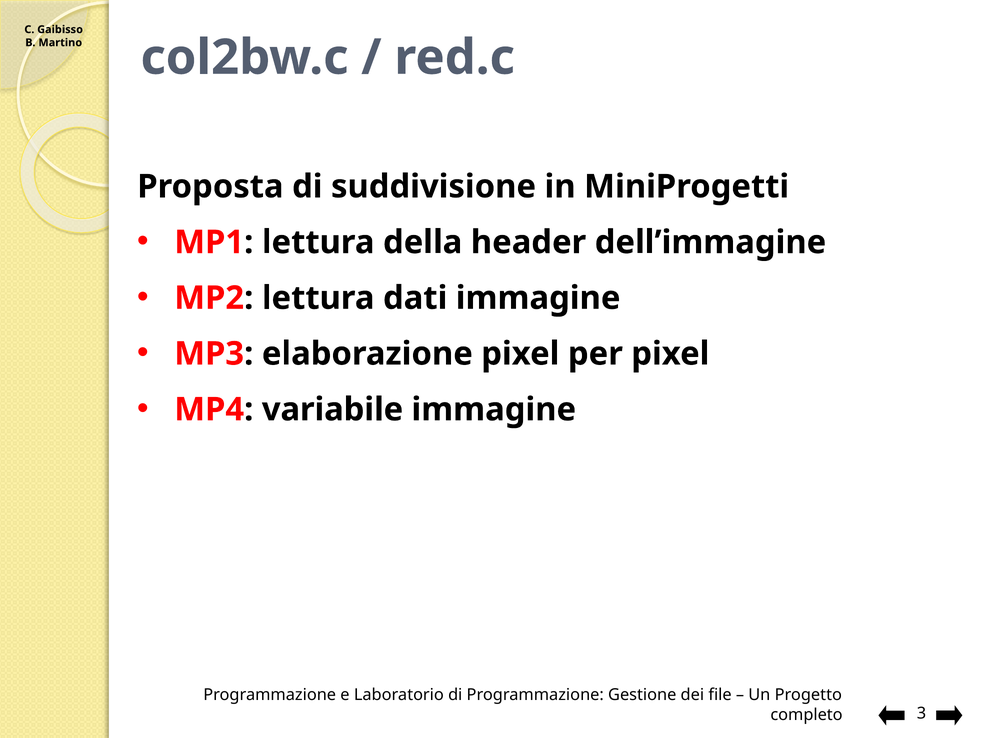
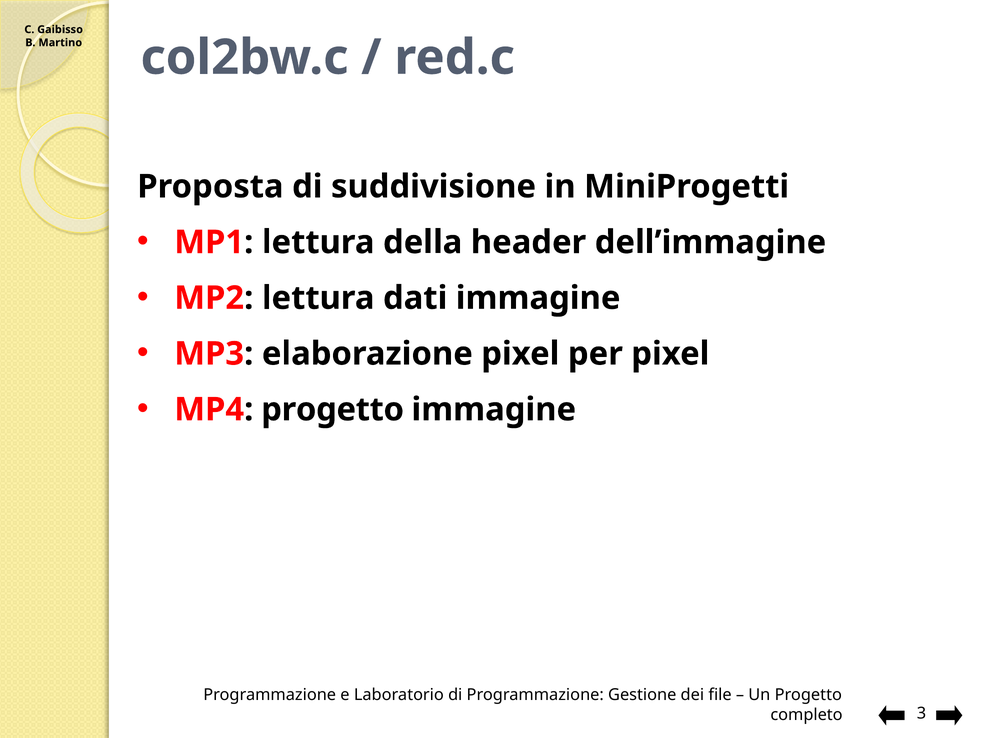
MP4 variabile: variabile -> progetto (333, 409)
